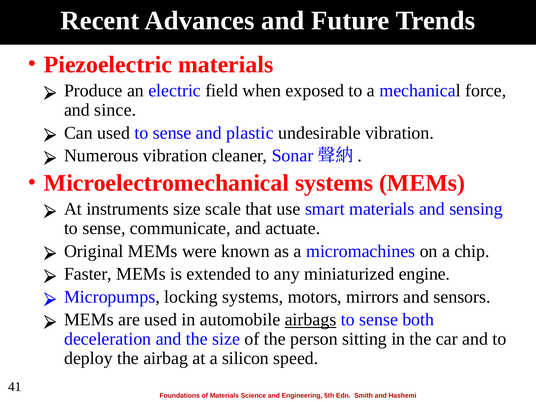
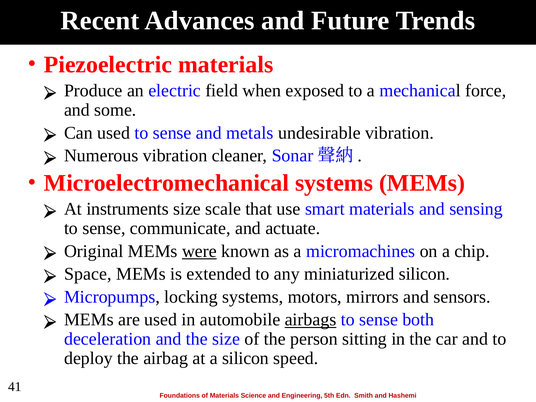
since: since -> some (115, 110)
plastic: plastic -> metals (250, 133)
were underline: none -> present (199, 251)
Faster: Faster -> Space (88, 274)
miniaturized engine: engine -> silicon (424, 274)
